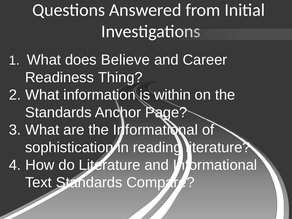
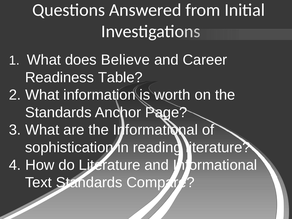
Thing: Thing -> Table (120, 77)
within: within -> worth (172, 95)
